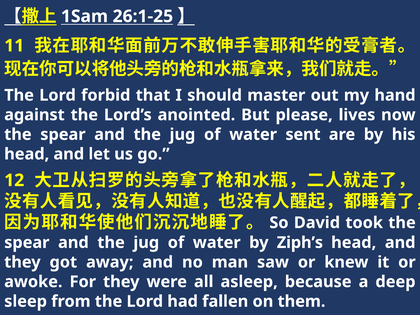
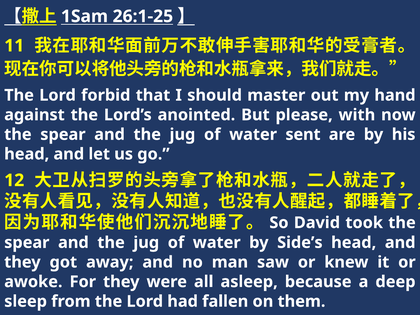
lives: lives -> with (357, 115)
Ziph’s: Ziph’s -> Side’s (300, 243)
